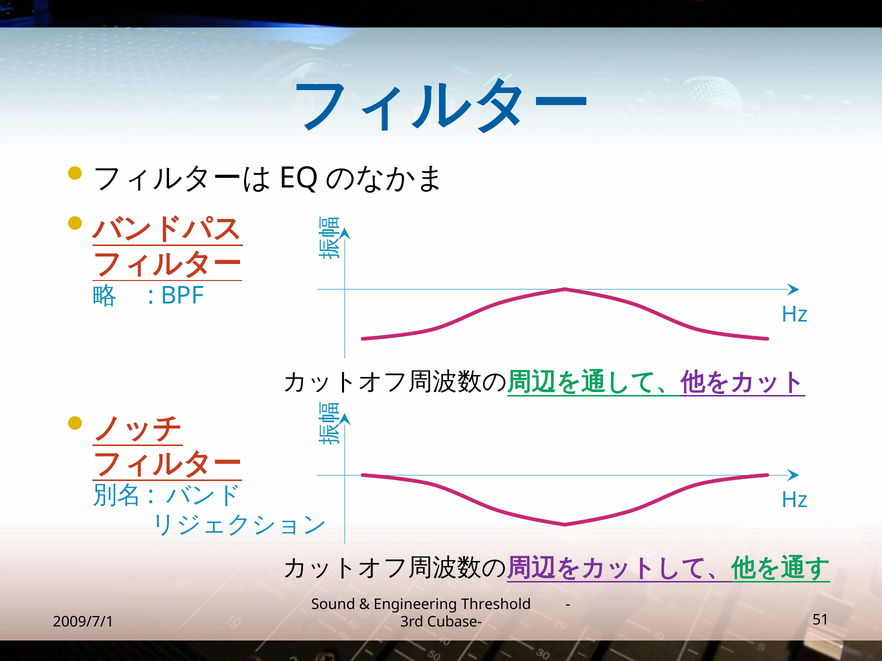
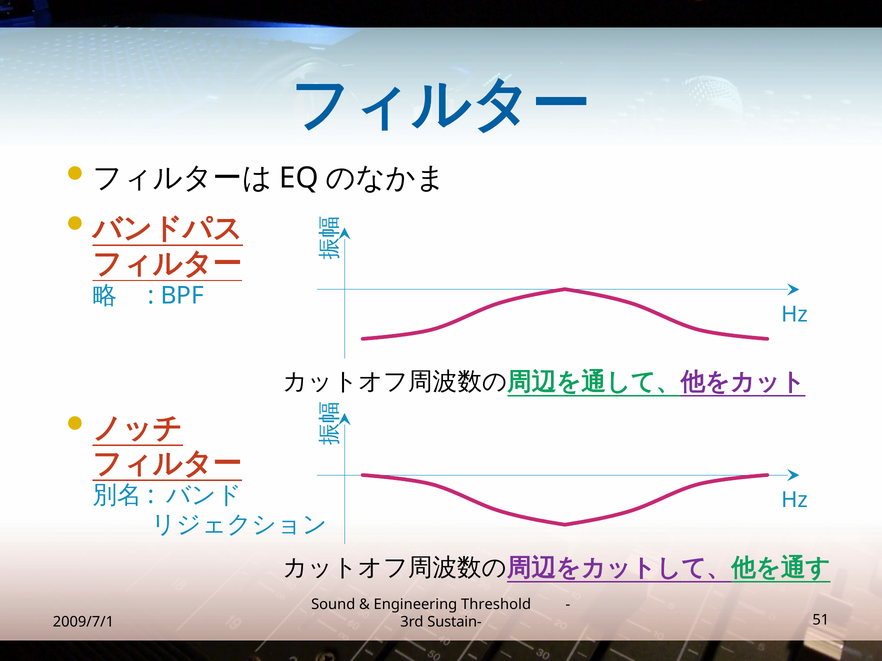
Cubase-: Cubase- -> Sustain- (455, 623)
